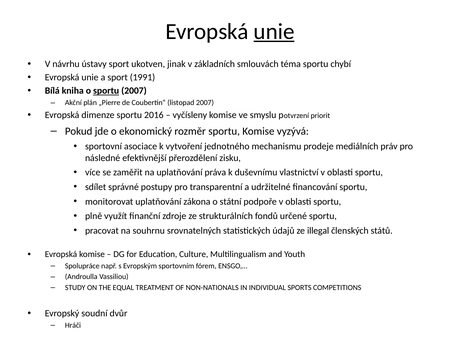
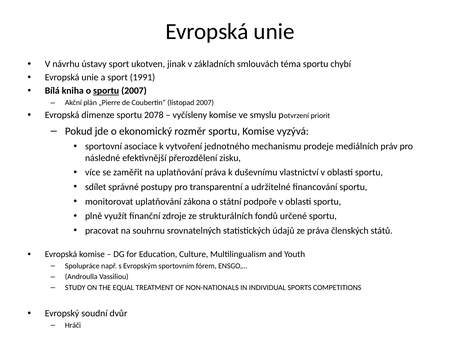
unie underline: present -> none (274, 32)
2016: 2016 -> 2078 (154, 115)
ze illegal: illegal -> práva (318, 231)
